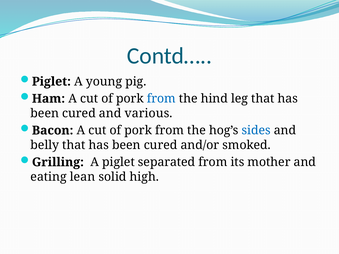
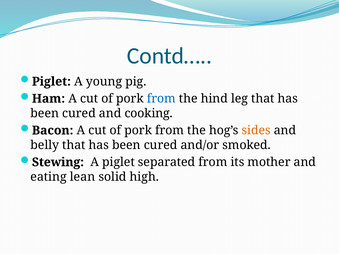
various: various -> cooking (149, 113)
sides colour: blue -> orange (256, 131)
Grilling: Grilling -> Stewing (58, 162)
